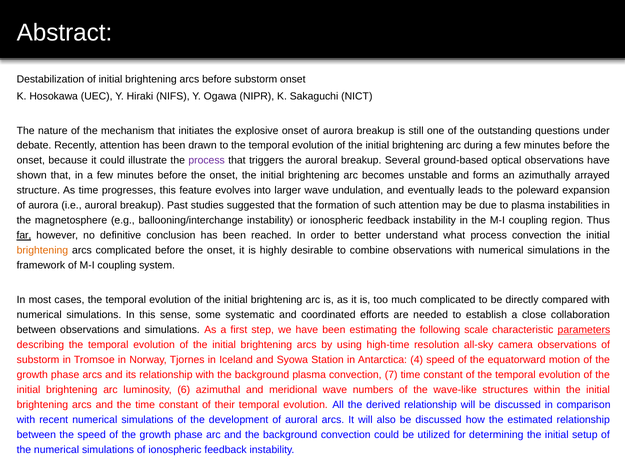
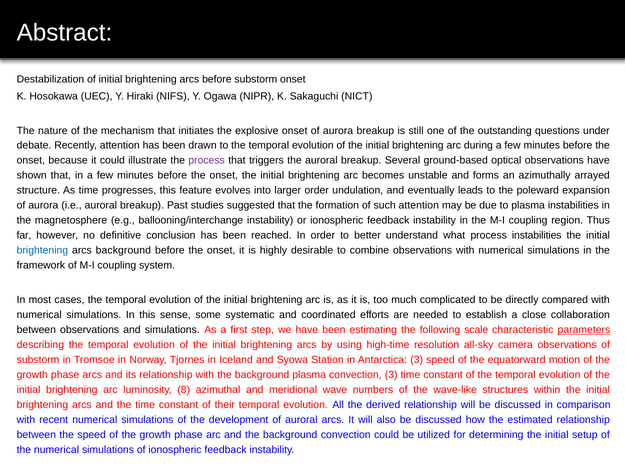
larger wave: wave -> order (317, 190)
far underline: present -> none (24, 235)
process convection: convection -> instabilities (537, 235)
brightening colour: orange -> blue (42, 250)
arcs complicated: complicated -> background (123, 250)
Antarctica 4: 4 -> 3 (417, 359)
convection 7: 7 -> 3 (391, 374)
6: 6 -> 8 (184, 389)
